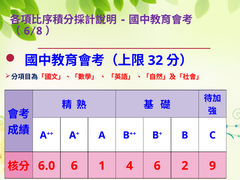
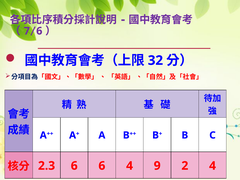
6: 6 -> 7 (27, 31)
8: 8 -> 6 (39, 31)
6.0: 6.0 -> 2.3 (47, 166)
6 1: 1 -> 6 (102, 166)
4 6: 6 -> 9 (157, 166)
2 9: 9 -> 4 (213, 166)
